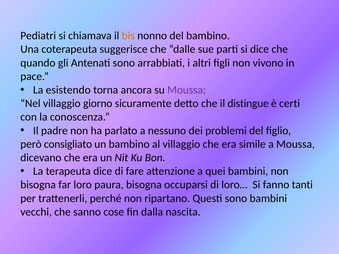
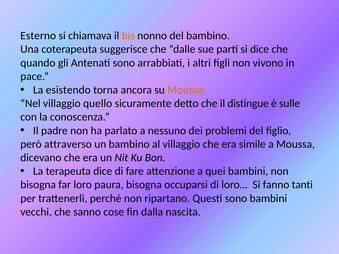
Pediatri: Pediatri -> Esterno (38, 36)
Moussa colour: purple -> orange (187, 90)
giorno: giorno -> quello (98, 104)
certi: certi -> sulle (290, 104)
consigliato: consigliato -> attraverso (68, 144)
